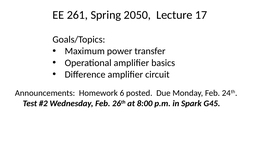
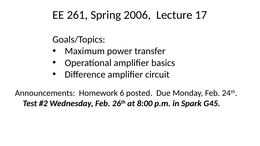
2050: 2050 -> 2006 (137, 15)
